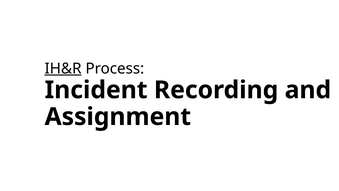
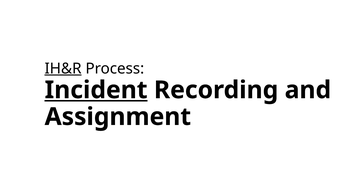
Incident underline: none -> present (96, 90)
